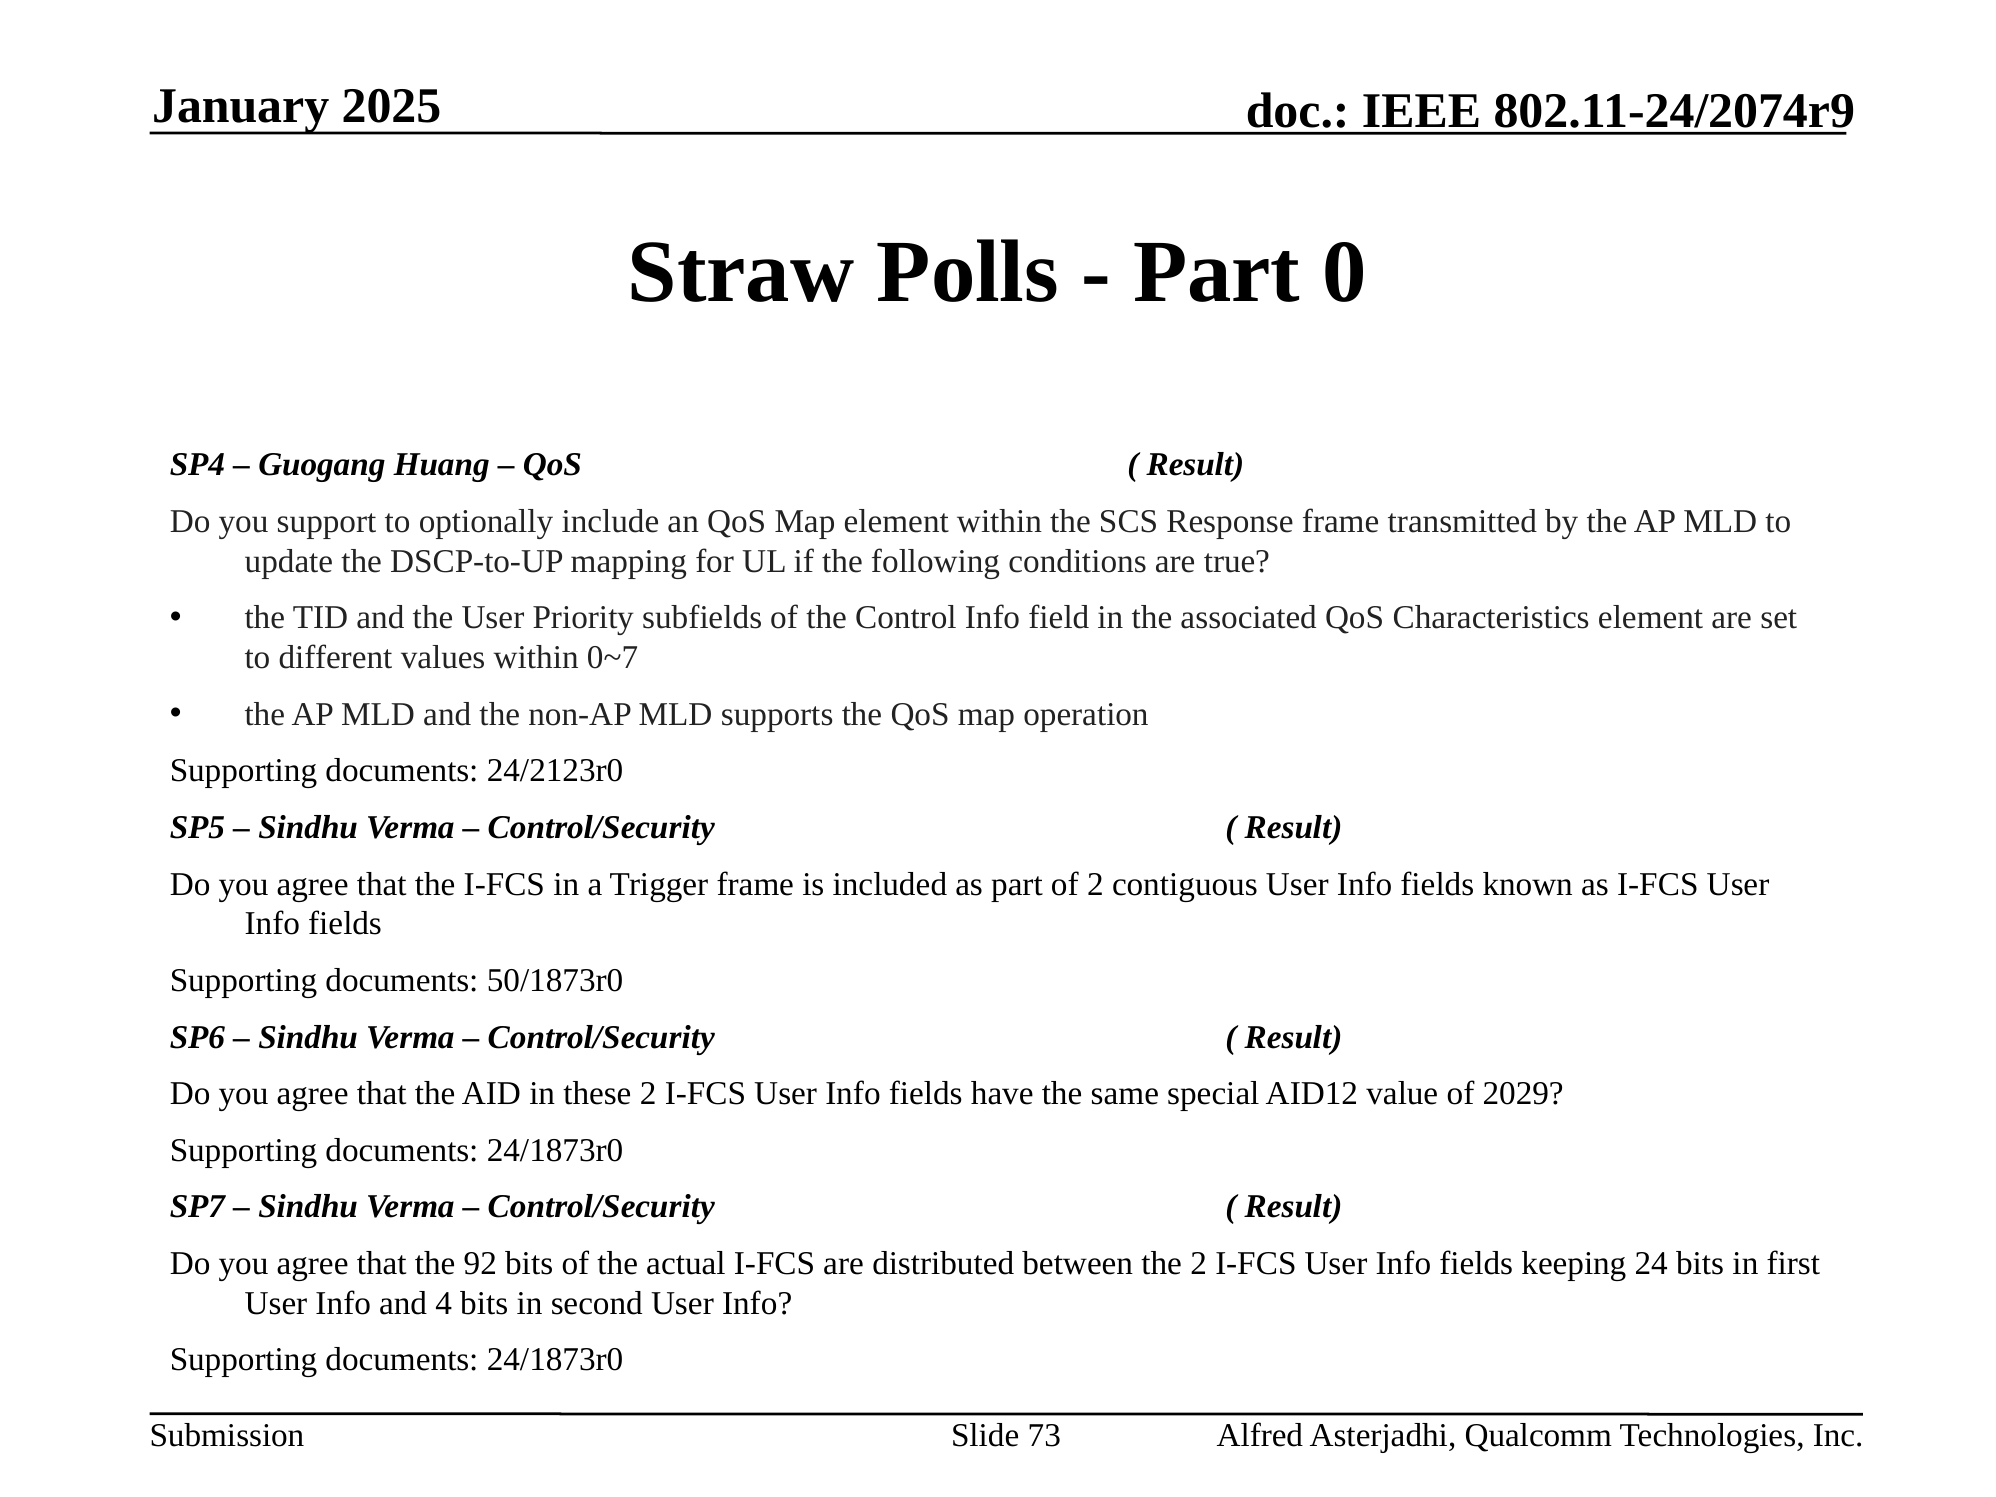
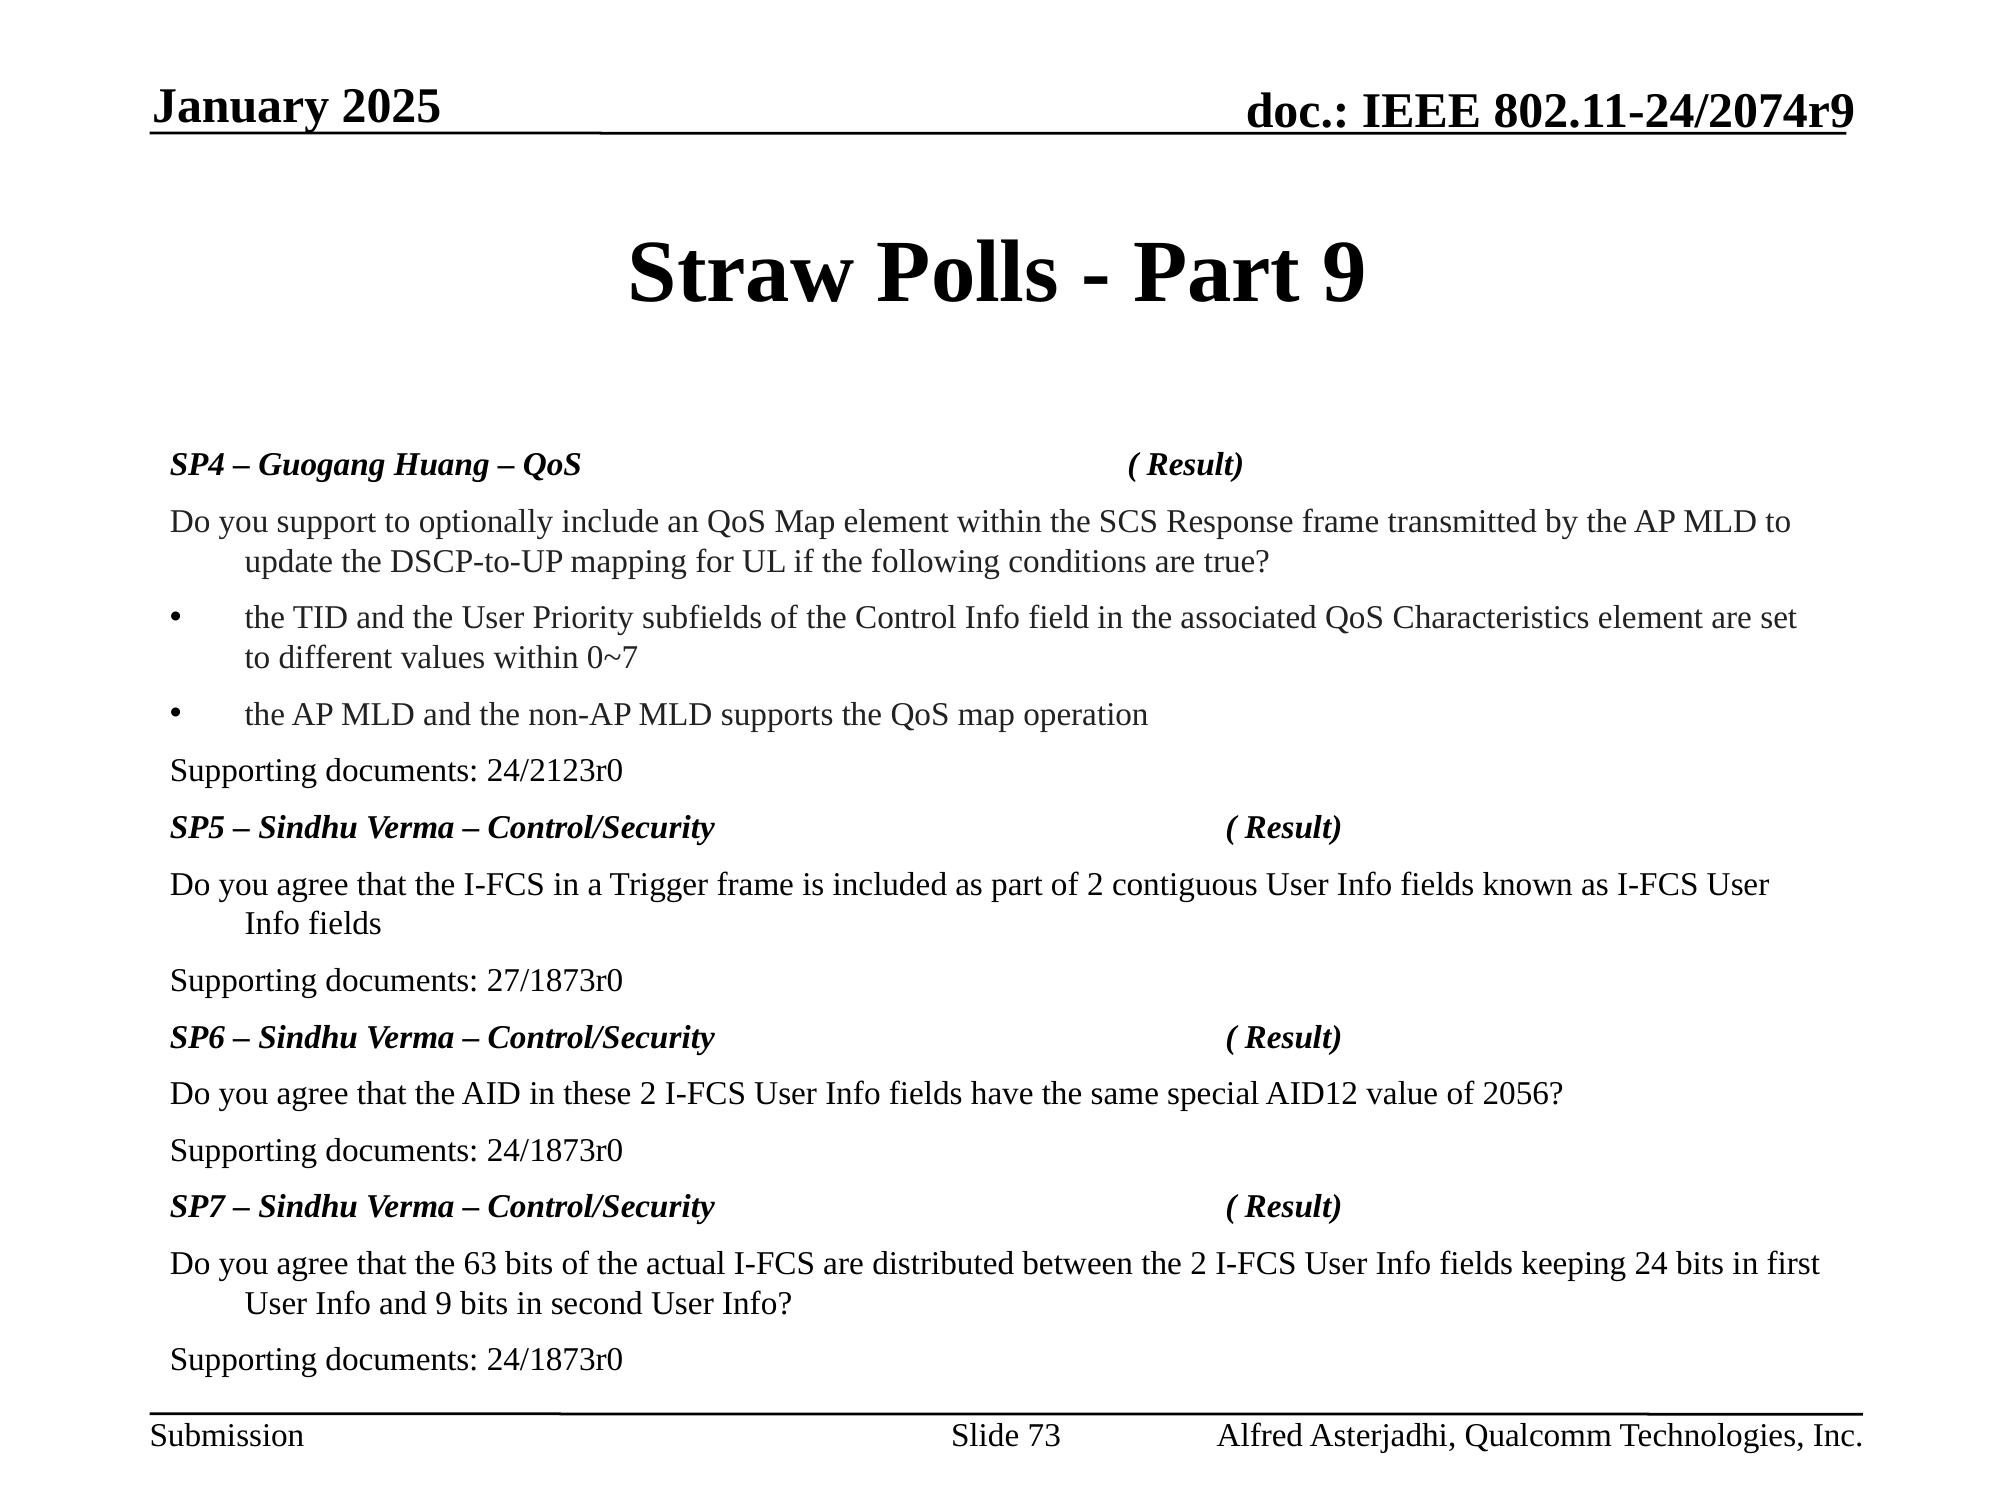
Part 0: 0 -> 9 (1345, 272)
50/1873r0: 50/1873r0 -> 27/1873r0 (555, 981)
2029: 2029 -> 2056 (1523, 1094)
92: 92 -> 63 (480, 1263)
and 4: 4 -> 9 (444, 1303)
